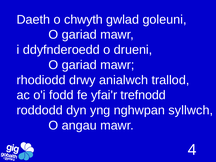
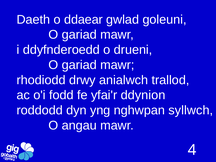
chwyth: chwyth -> ddaear (83, 20)
trefnodd: trefnodd -> ddynion (143, 95)
